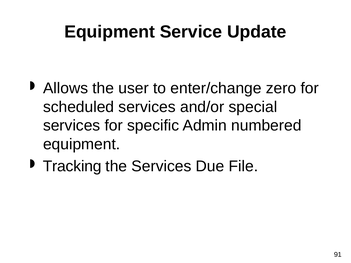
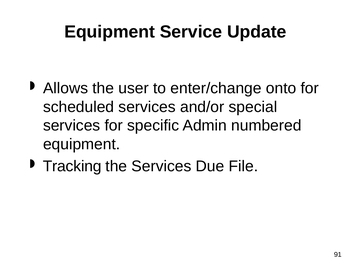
zero: zero -> onto (281, 88)
